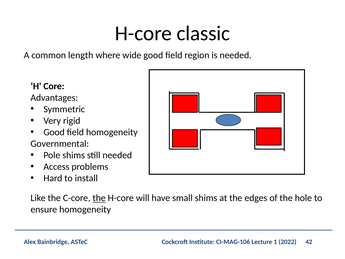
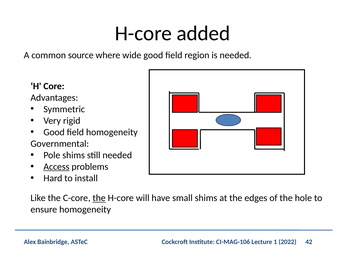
classic: classic -> added (203, 33)
length: length -> source (81, 55)
Access underline: none -> present (56, 167)
